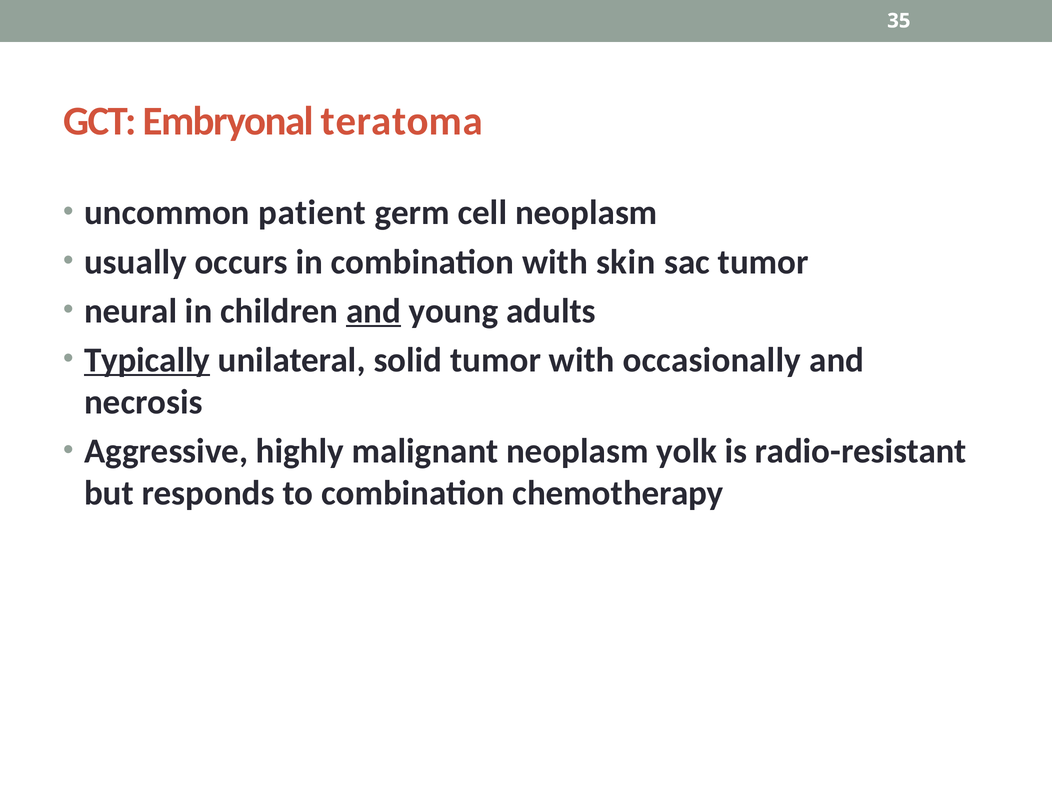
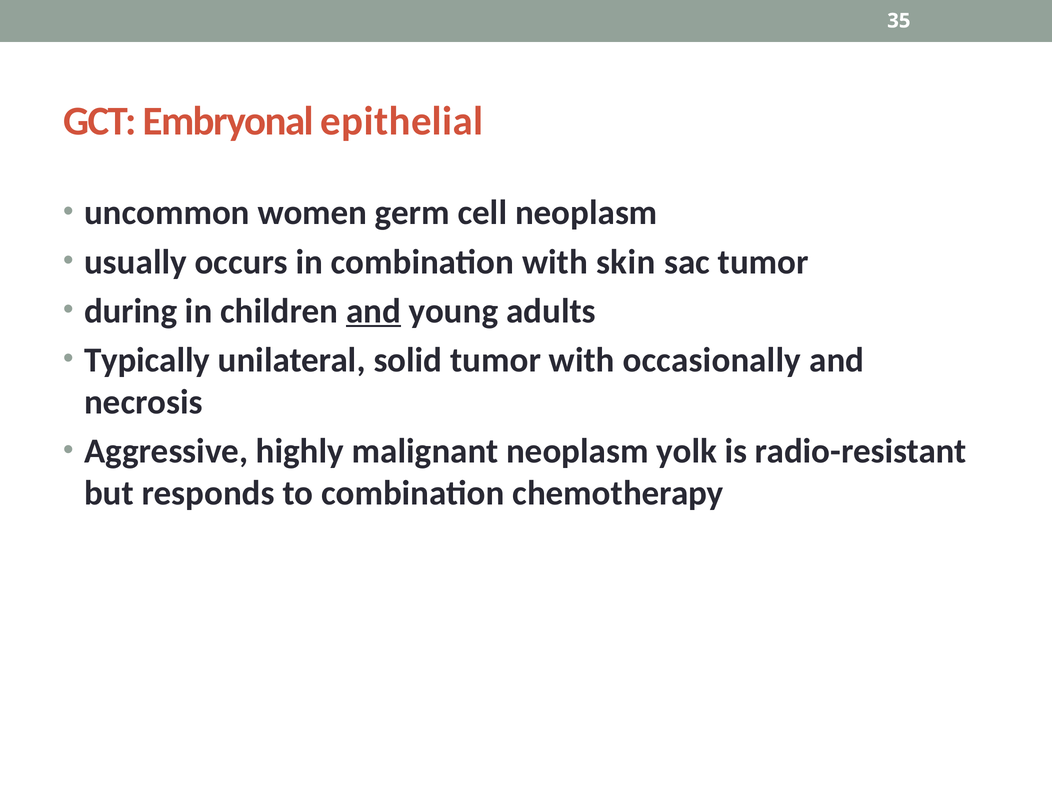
teratoma: teratoma -> epithelial (402, 121)
patient: patient -> women (312, 213)
neural: neural -> during (131, 311)
Typically underline: present -> none (147, 360)
